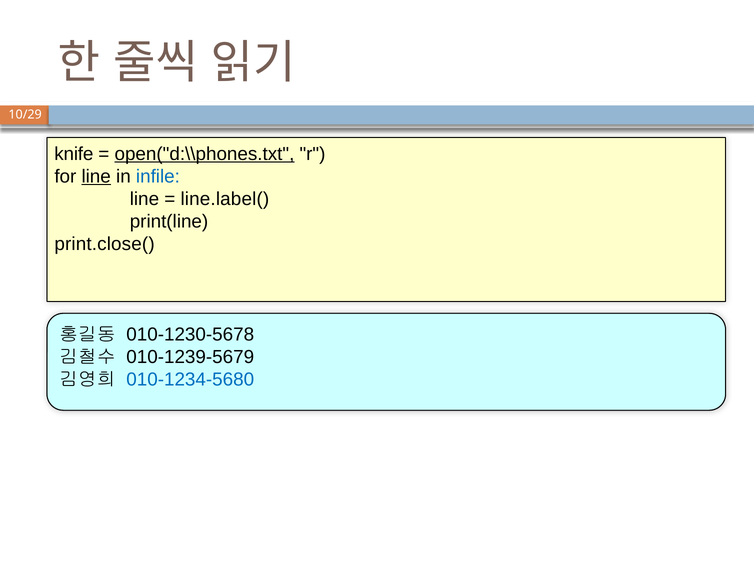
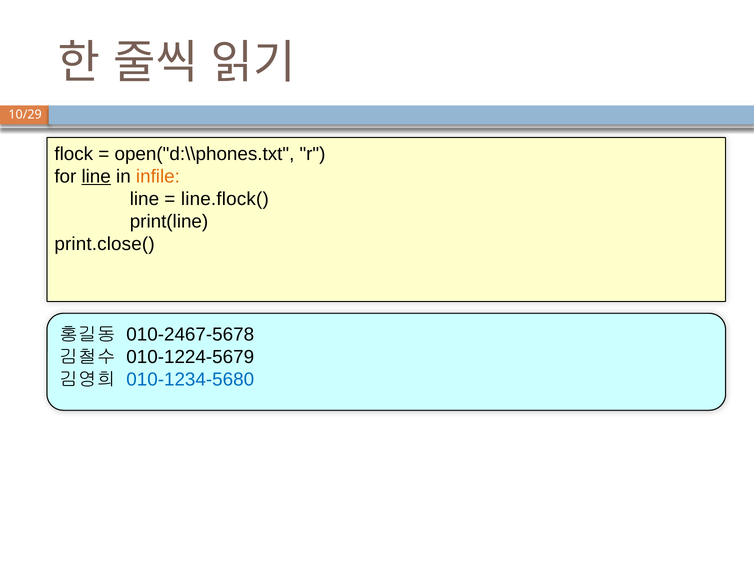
knife: knife -> flock (74, 154)
open("d:\\phones.txt underline: present -> none (204, 154)
infile colour: blue -> orange (158, 177)
line.label(: line.label( -> line.flock( (225, 199)
010-1230-5678: 010-1230-5678 -> 010-2467-5678 (190, 335)
010-1239-5679: 010-1239-5679 -> 010-1224-5679 (190, 357)
